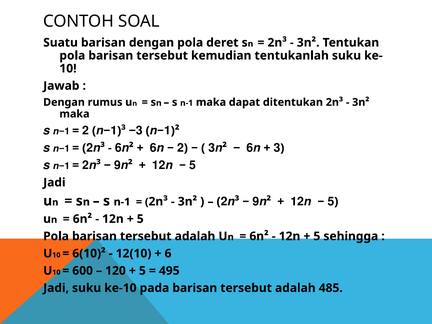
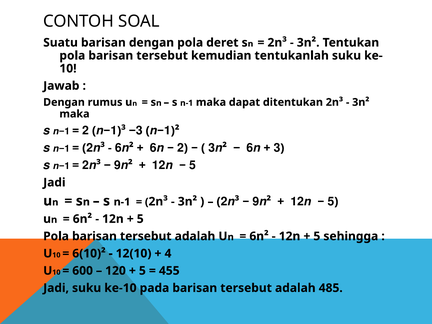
6: 6 -> 4 (168, 253)
495: 495 -> 455 (169, 271)
